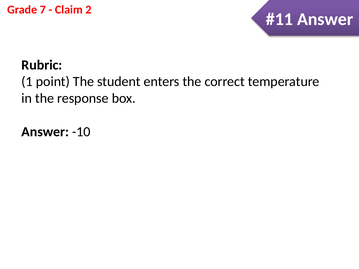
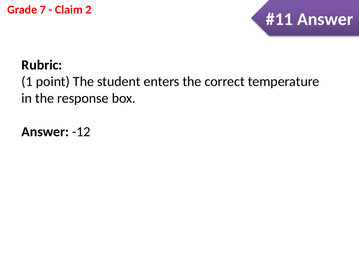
-10: -10 -> -12 (81, 132)
